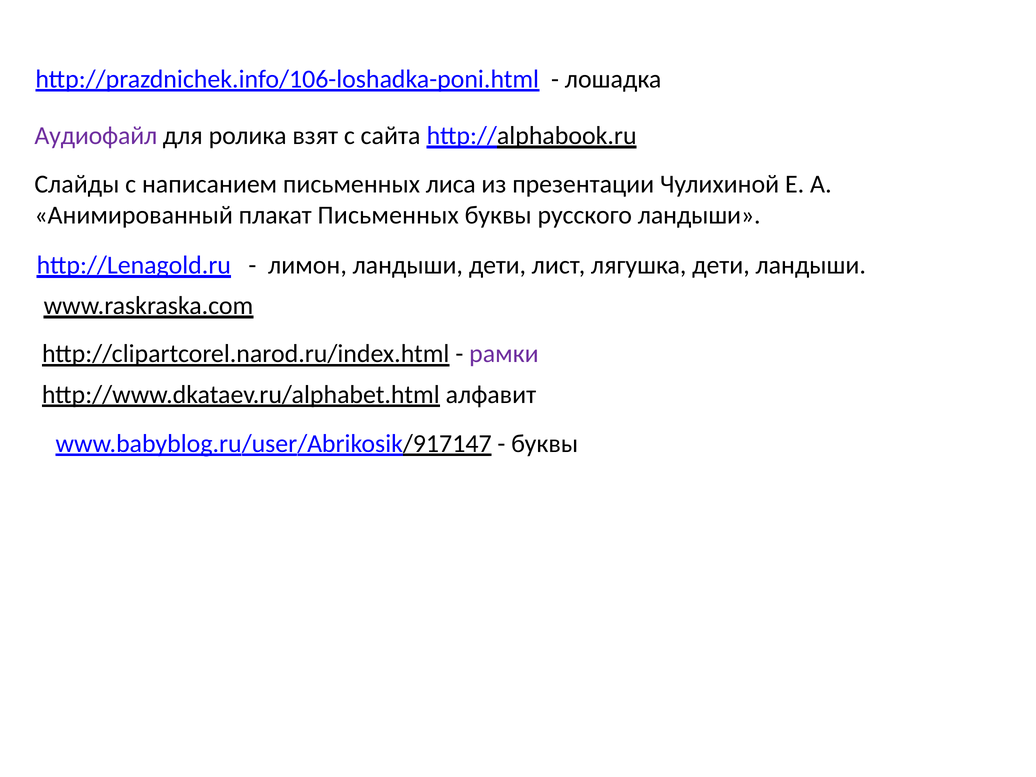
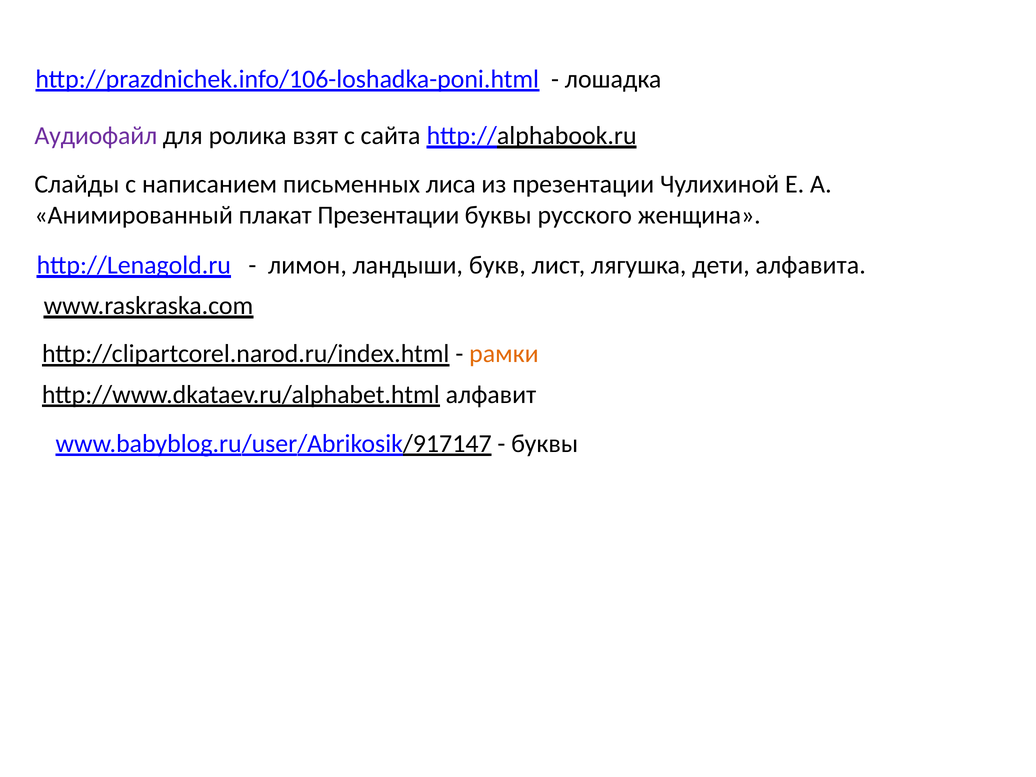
плакат Письменных: Письменных -> Презентации (388, 215)
русского ландыши: ландыши -> женщина (699, 215)
ландыши дети: дети -> букв (497, 265)
дети ландыши: ландыши -> алфавита (811, 265)
рамки colour: purple -> orange (504, 354)
